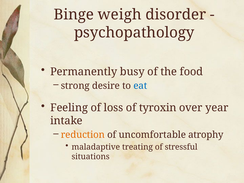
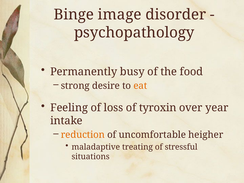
weigh: weigh -> image (120, 15)
eat colour: blue -> orange (140, 86)
atrophy: atrophy -> heigher (206, 135)
